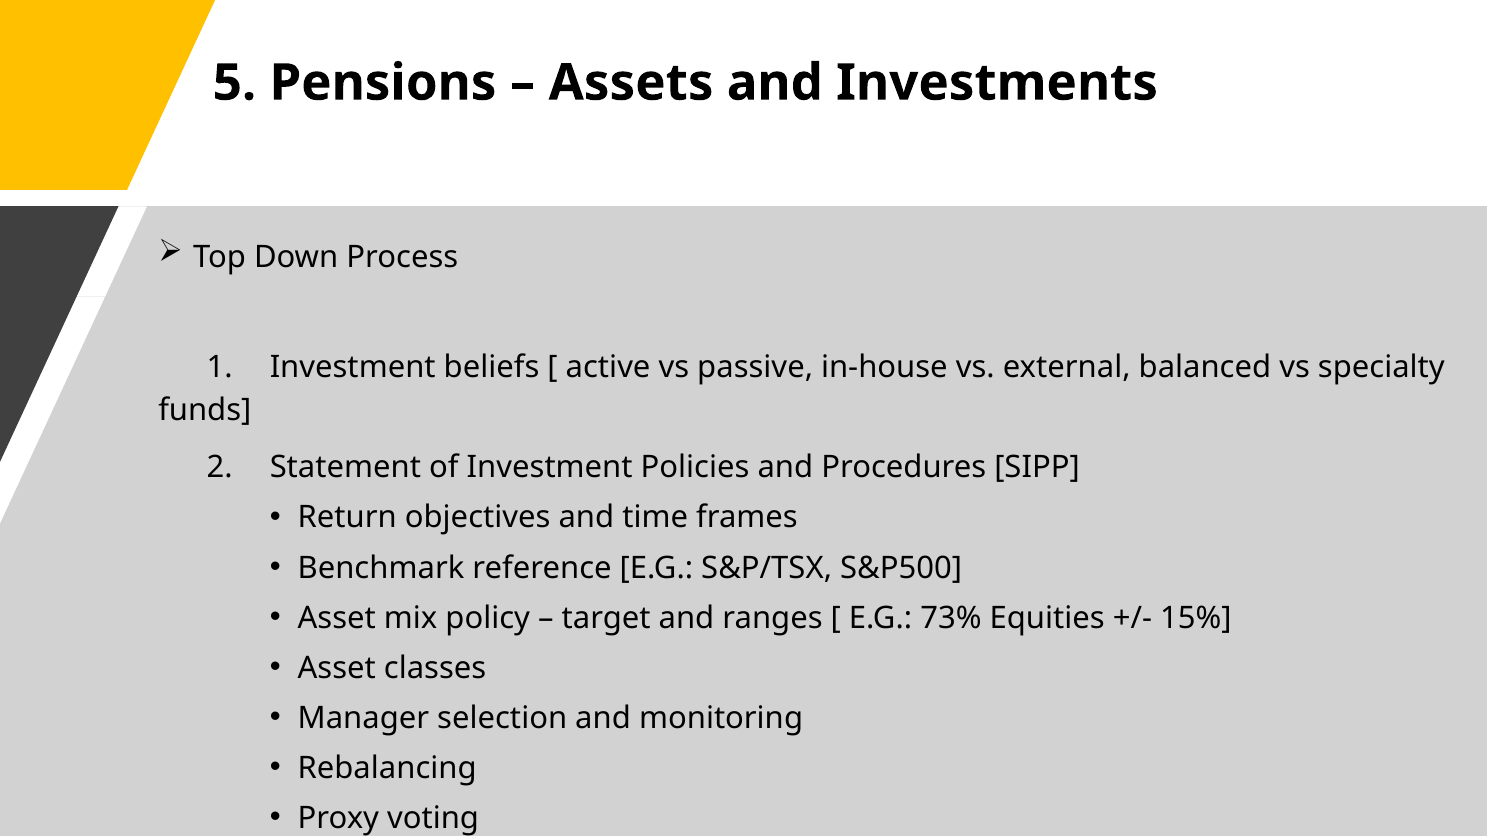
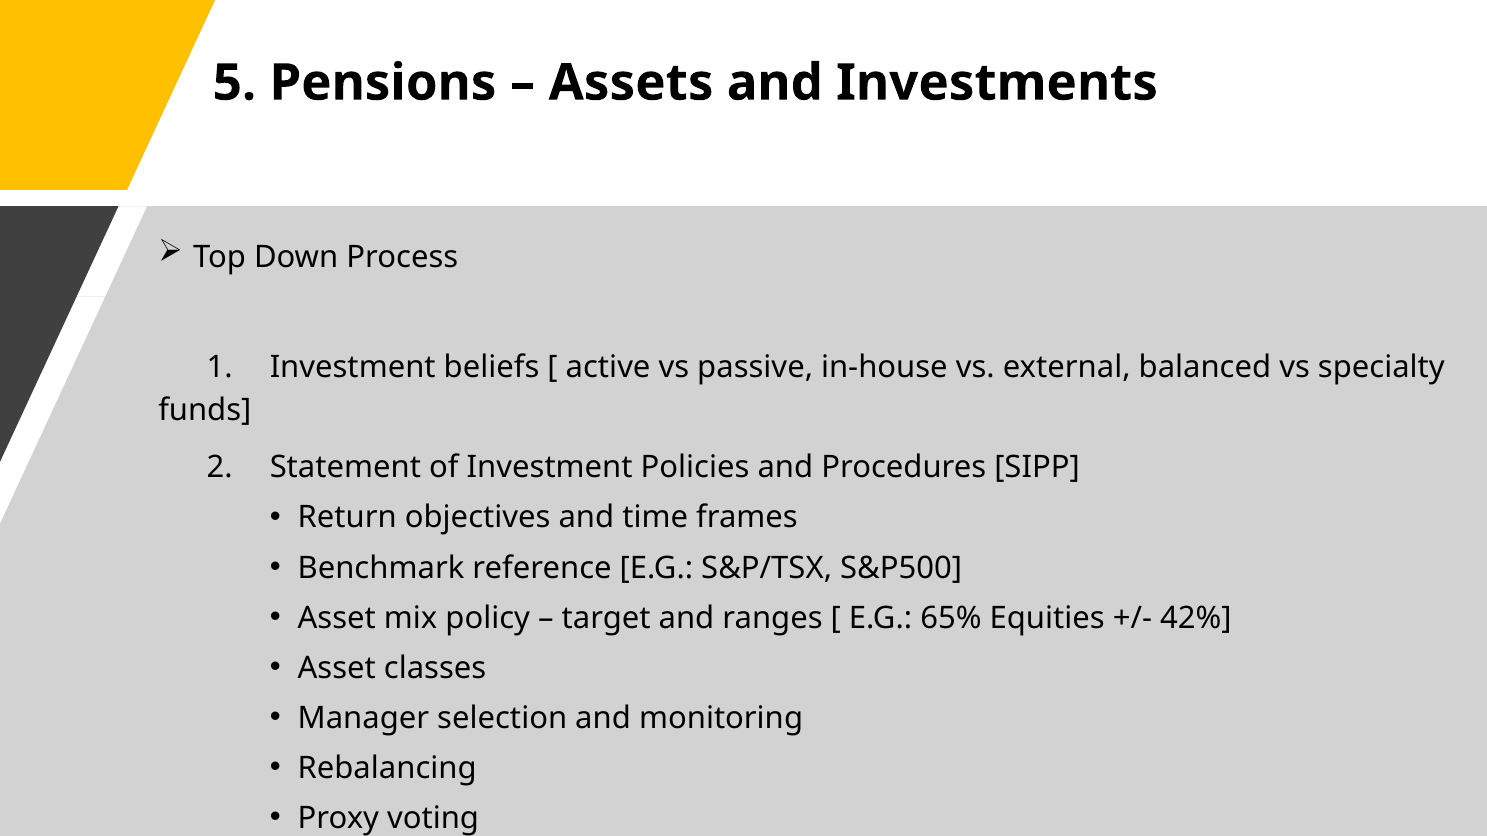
73%: 73% -> 65% (951, 618)
15%: 15% -> 42% (1196, 618)
